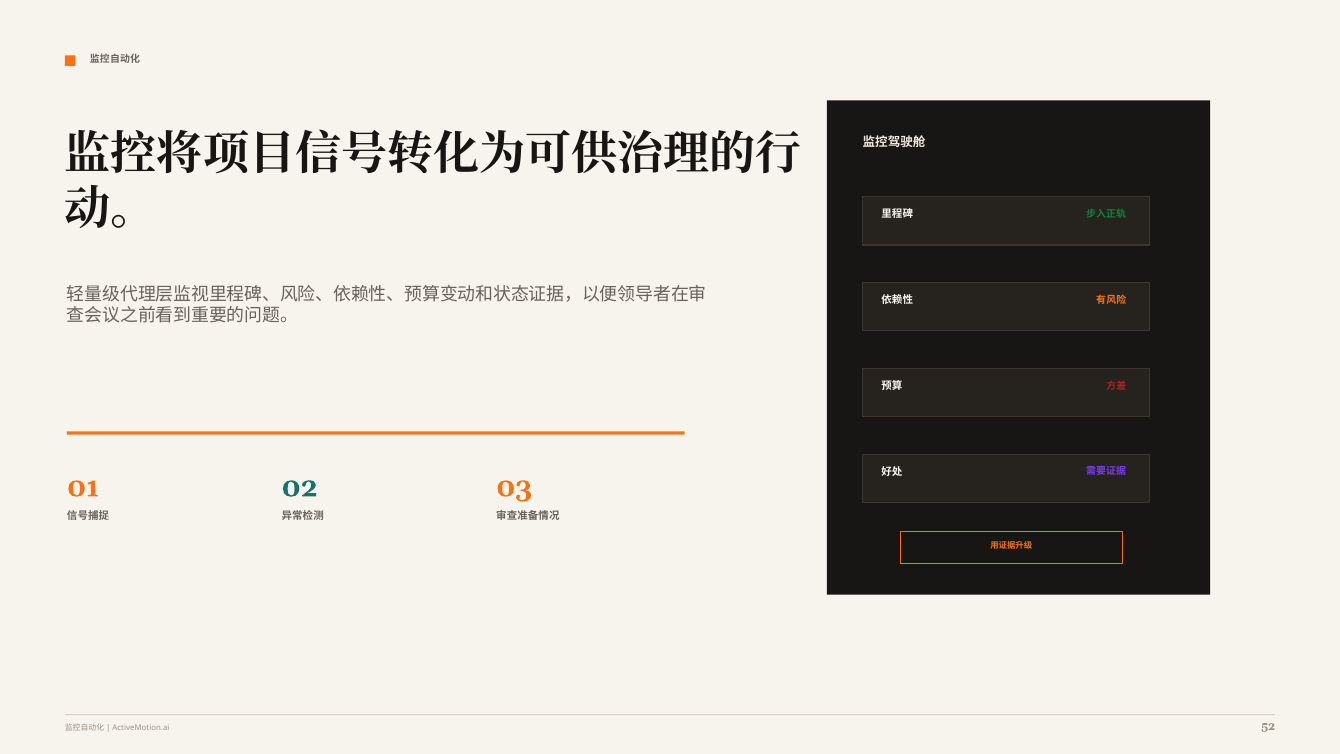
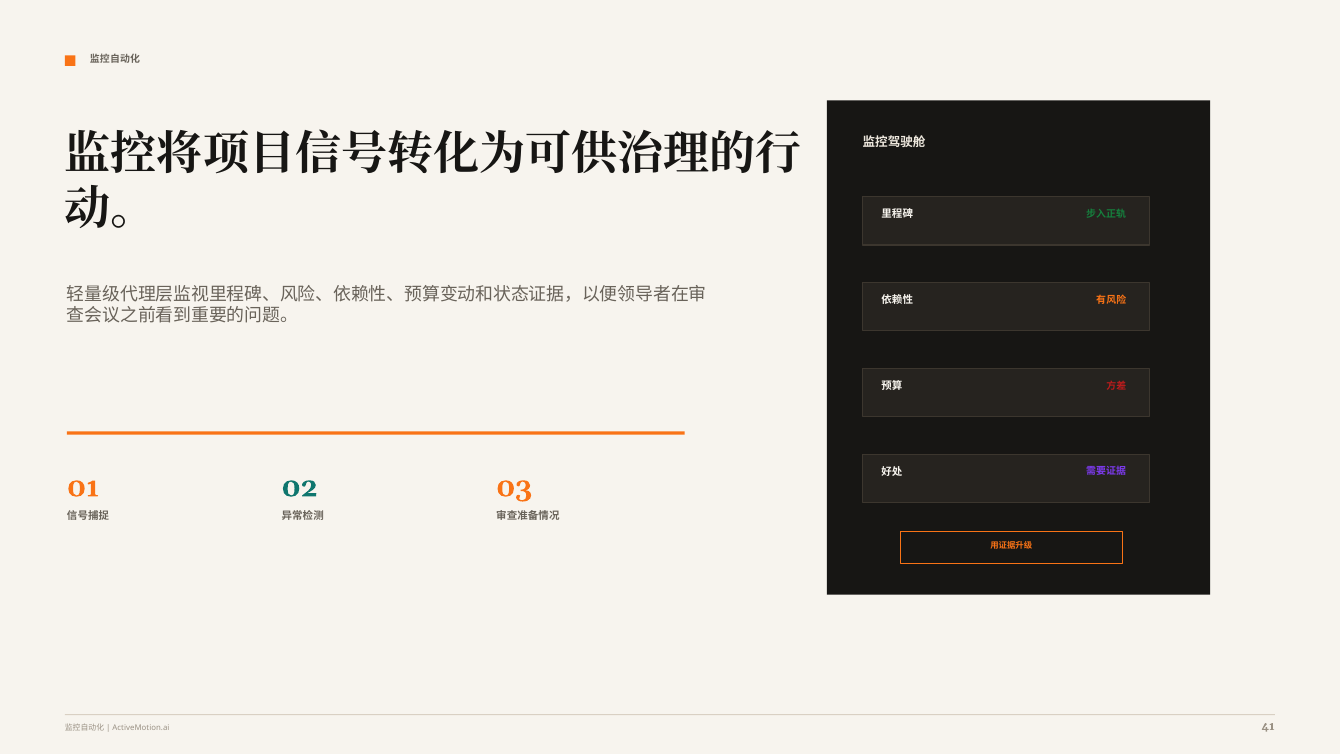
52: 52 -> 41 (1268, 726)
